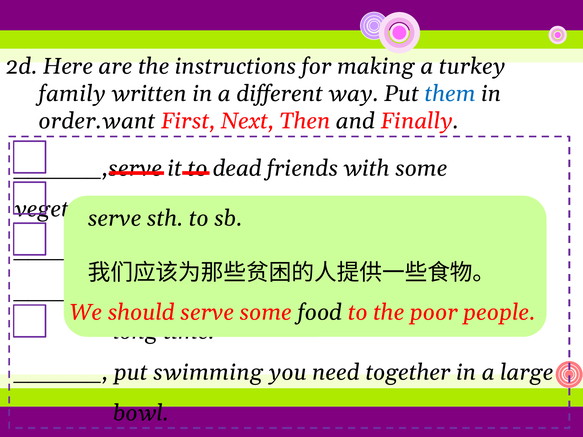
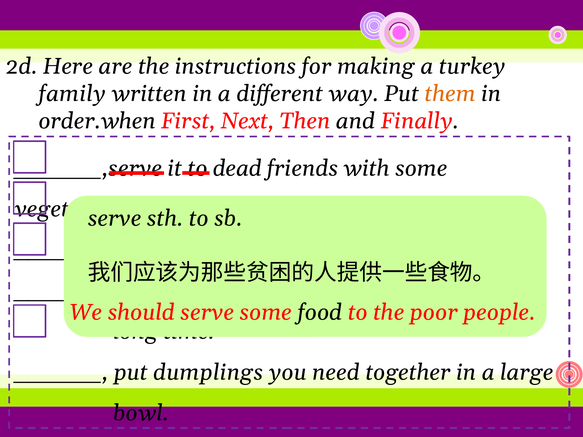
them colour: blue -> orange (450, 94)
order.want: order.want -> order.when (97, 121)
swimming: swimming -> dumplings (208, 372)
